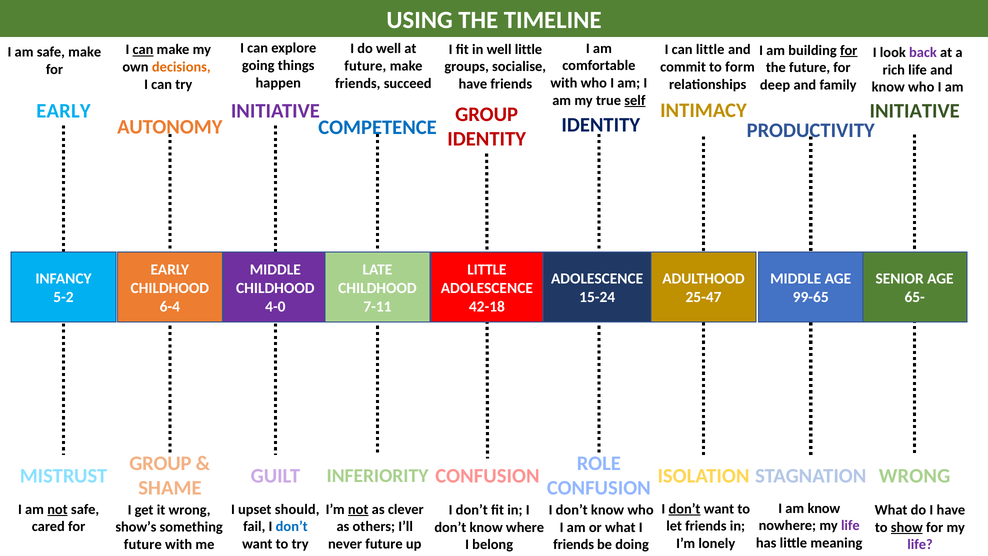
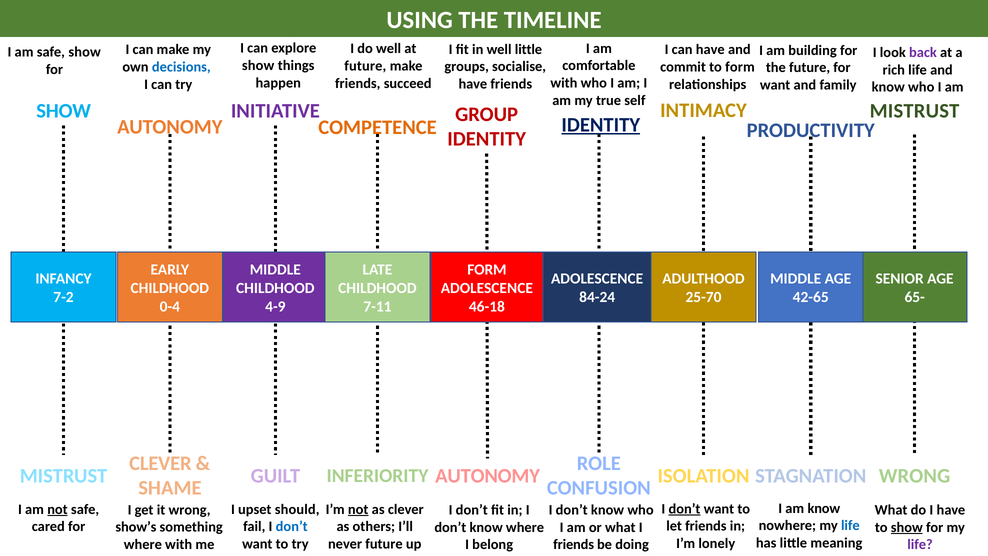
can underline: present -> none (143, 50)
can little: little -> have (710, 50)
for underline: present -> none (849, 50)
safe make: make -> show (85, 52)
going: going -> show (258, 65)
decisions colour: orange -> blue (181, 67)
deep: deep -> want (775, 85)
self underline: present -> none (635, 100)
INTIMACY INITIATIVE: INITIATIVE -> MISTRUST (915, 111)
EARLY: EARLY -> SHOW (64, 111)
IDENTITY underline: none -> present (601, 125)
COMPETENCE colour: blue -> orange (378, 127)
LITTLE: LITTLE -> FORM (487, 269)
5-2: 5-2 -> 7-2 (64, 297)
15-24: 15-24 -> 84-24 (597, 297)
25-47: 25-47 -> 25-70 (704, 297)
99-65: 99-65 -> 42-65 (811, 297)
6-4: 6-4 -> 0-4 (170, 306)
4-0: 4-0 -> 4-9 (275, 306)
42-18: 42-18 -> 46-18 (487, 306)
GROUP: GROUP -> CLEVER (160, 463)
INFERIORITY CONFUSION: CONFUSION -> AUTONOMY (488, 476)
life colour: purple -> blue (850, 525)
future: future -> where (143, 544)
